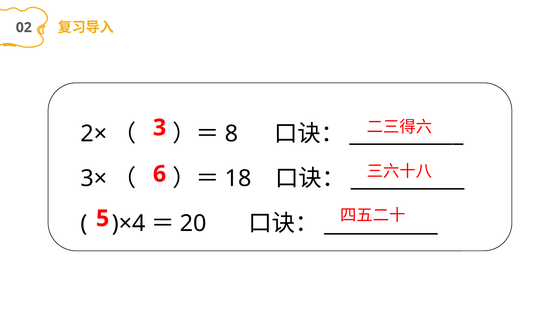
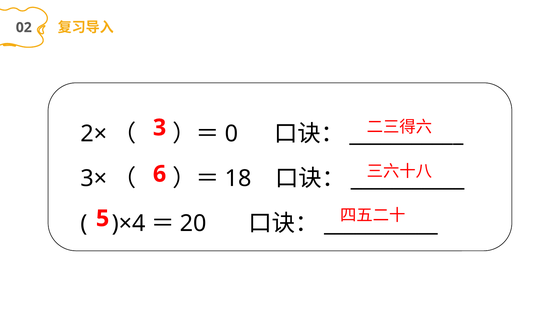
8: 8 -> 0 (232, 134)
